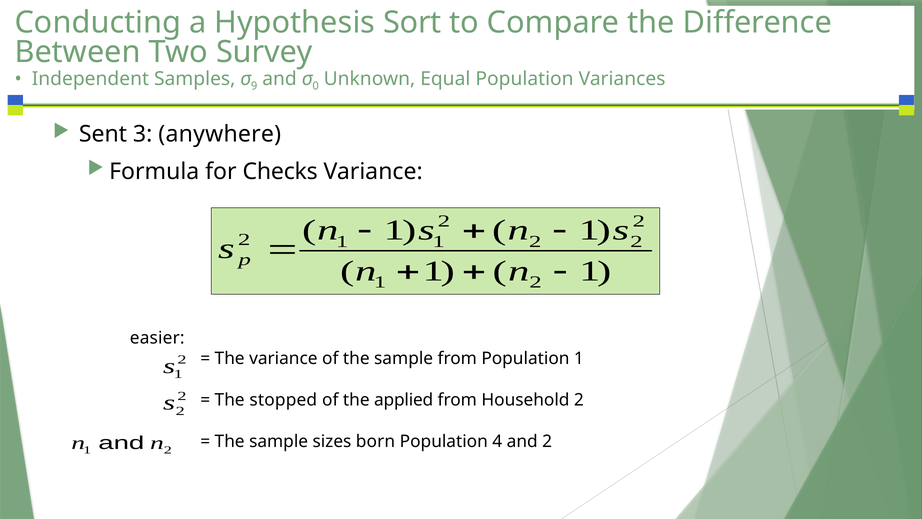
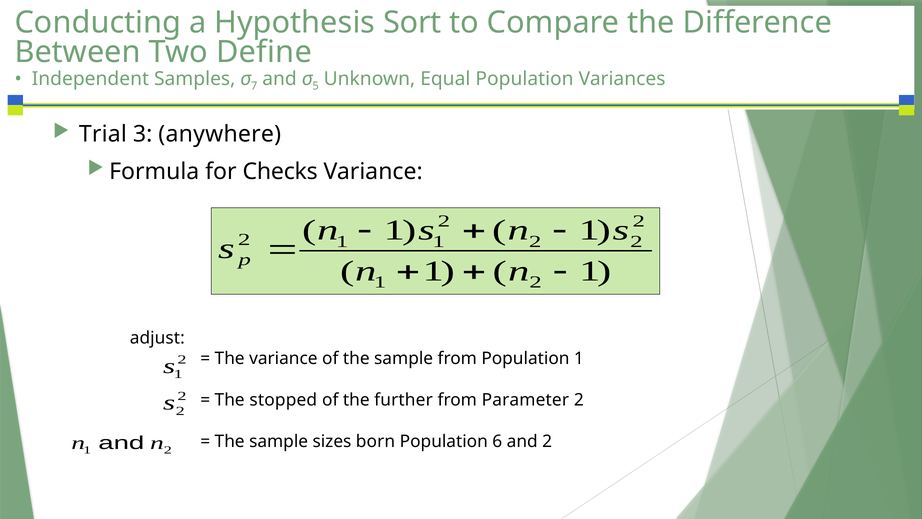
Survey: Survey -> Define (264, 52)
9: 9 -> 7 (254, 86)
0: 0 -> 5 (316, 86)
Sent: Sent -> Trial (103, 134)
easier: easier -> adjust (157, 338)
applied: applied -> further (403, 400)
Household: Household -> Parameter (525, 400)
4: 4 -> 6 (497, 441)
